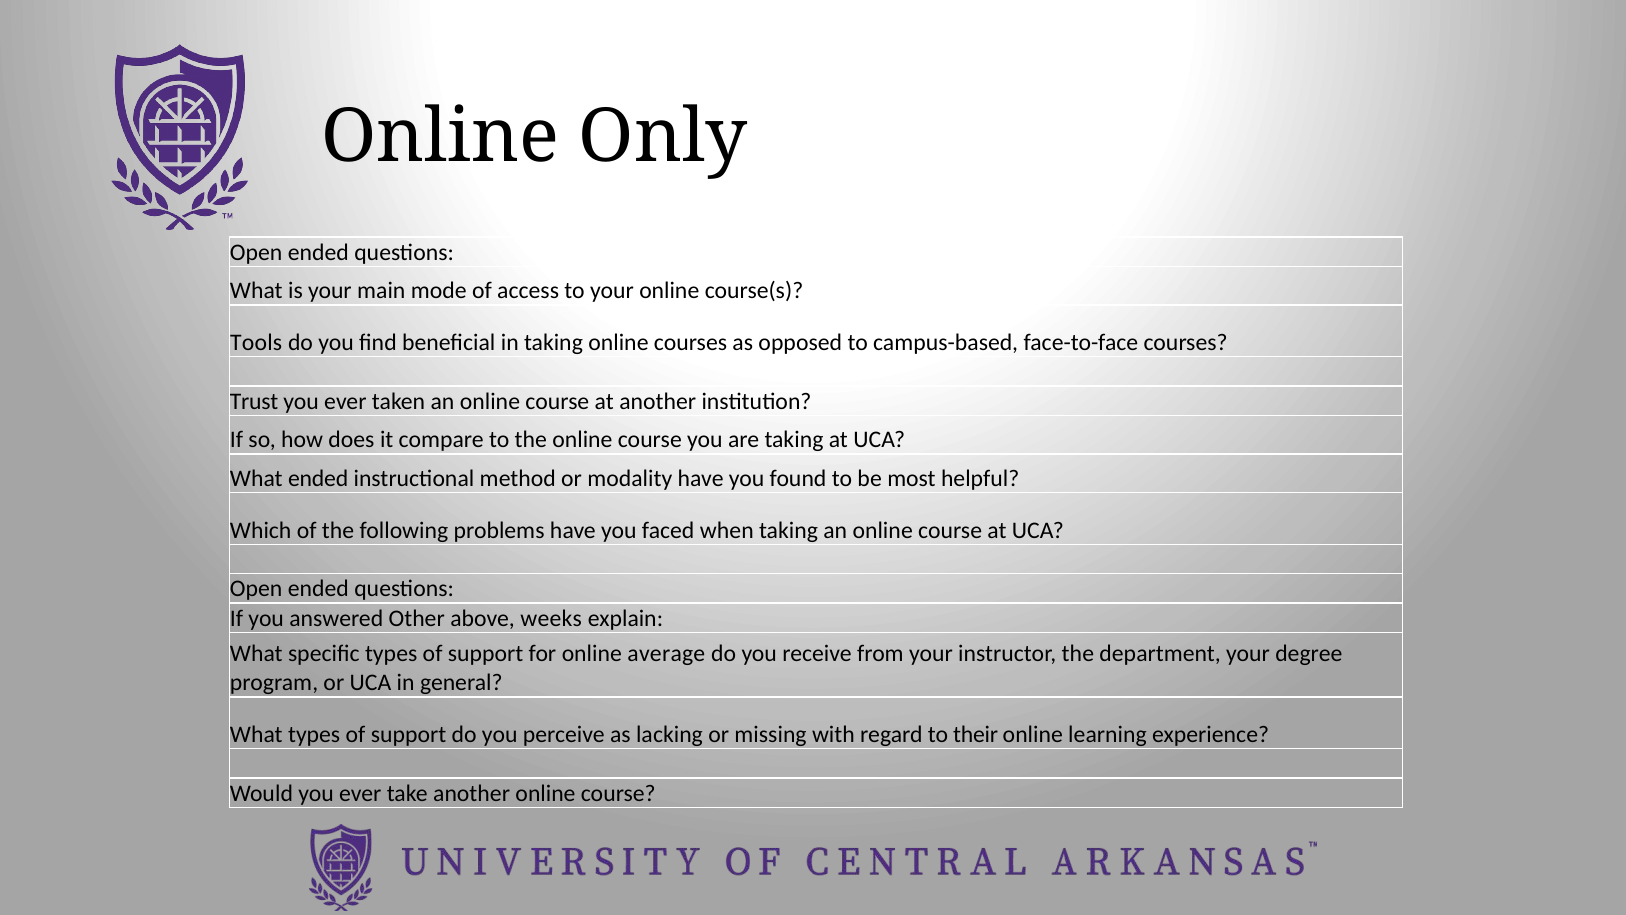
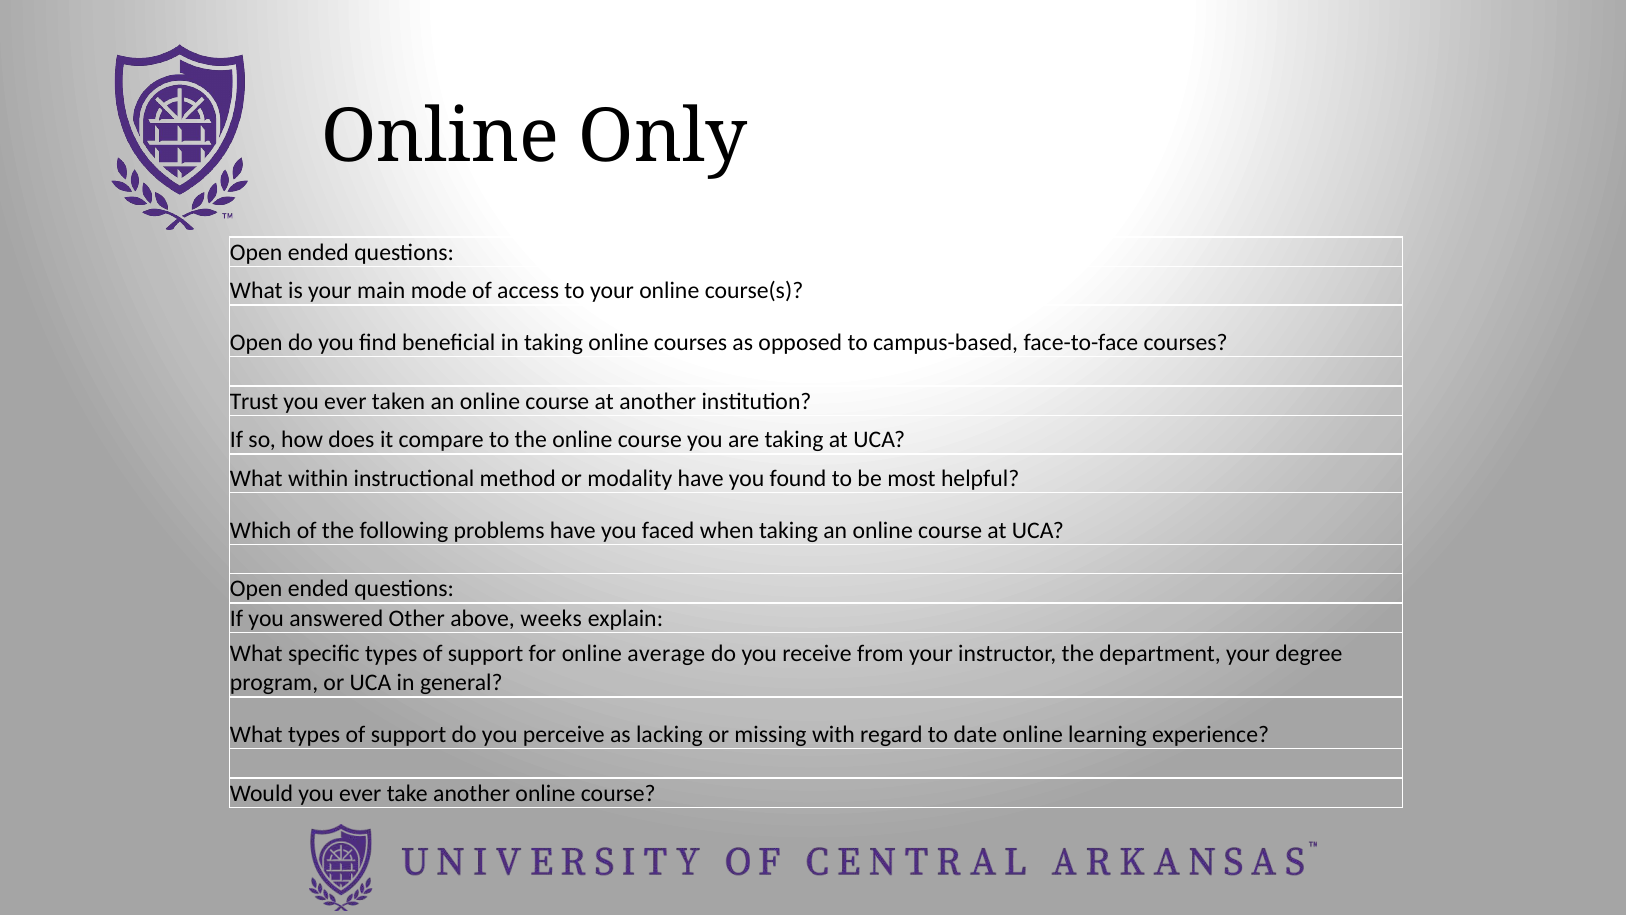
Tools: Tools -> Open (256, 342)
What ended: ended -> within (318, 478)
their: their -> date (975, 734)
